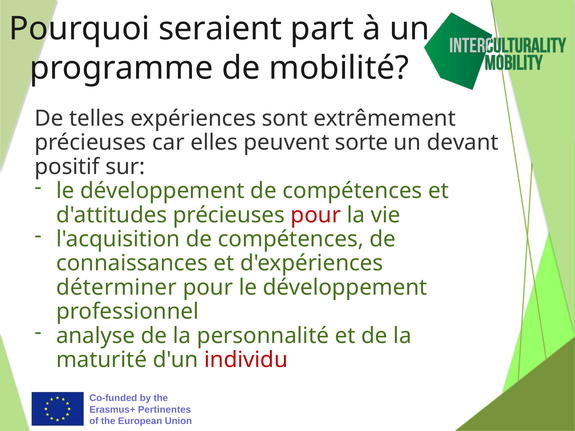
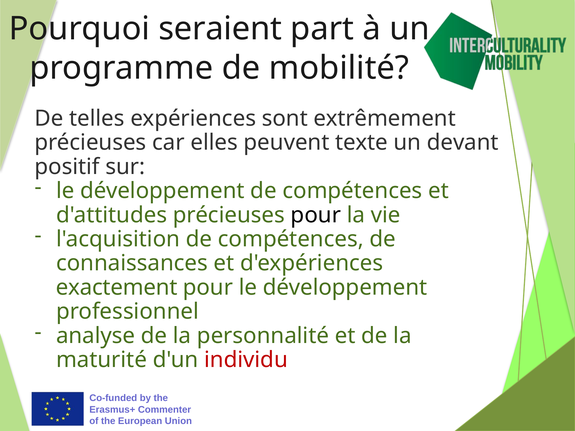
sorte: sorte -> texte (362, 143)
pour colour: red -> black (316, 215)
déterminer: déterminer -> exactement (117, 288)
Pertinentes: Pertinentes -> Commenter (165, 410)
